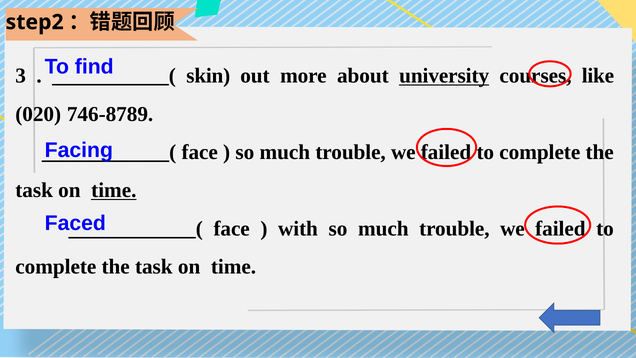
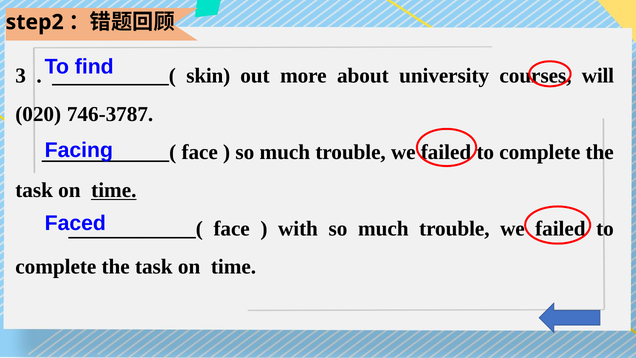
university underline: present -> none (444, 76)
like: like -> will (598, 76)
746-8789: 746-8789 -> 746-3787 (110, 114)
